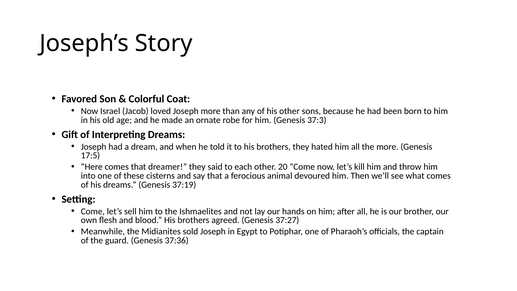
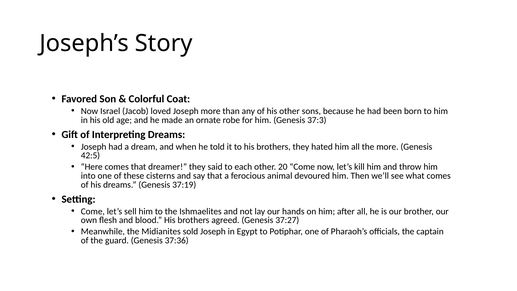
17:5: 17:5 -> 42:5 (90, 155)
